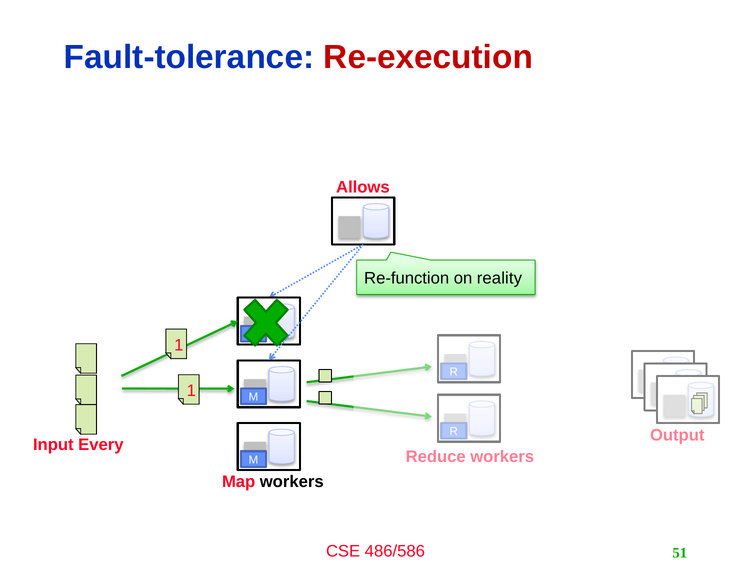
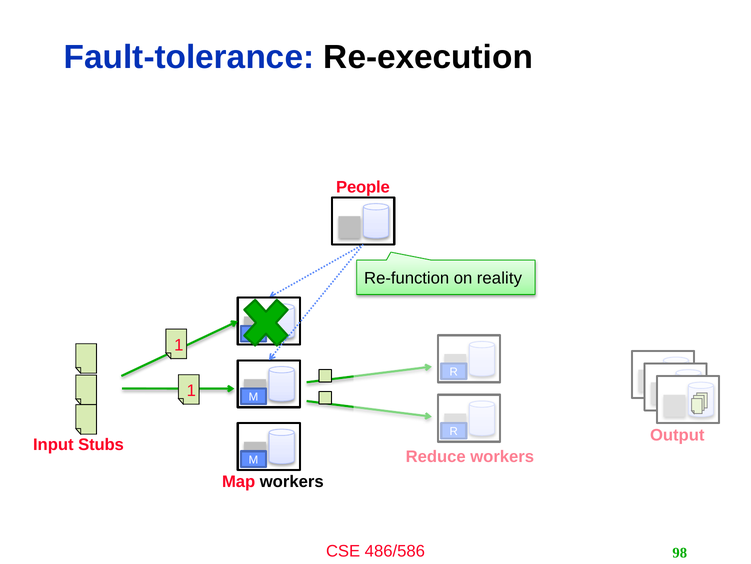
Re-execution colour: red -> black (428, 57)
Allows: Allows -> People (363, 187)
Every: Every -> Stubs (101, 444)
51: 51 -> 98 (680, 552)
